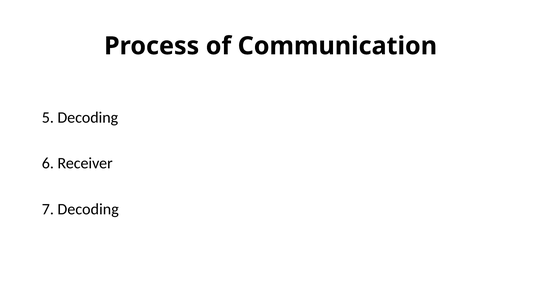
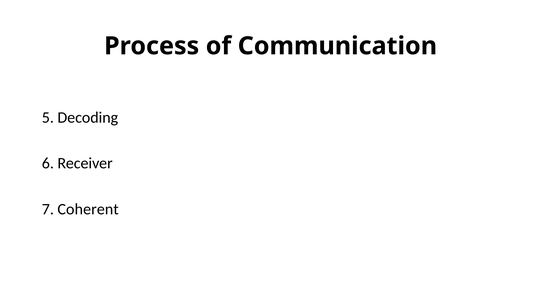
7 Decoding: Decoding -> Coherent (88, 209)
